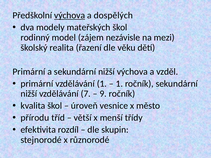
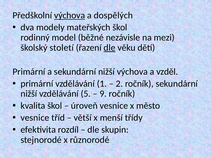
zájem: zájem -> běžné (91, 38)
realita: realita -> století (62, 48)
dle underline: none -> present (110, 48)
1: 1 -> 2 (119, 84)
7: 7 -> 5 (86, 94)
přírodu: přírodu -> vesnice (35, 118)
